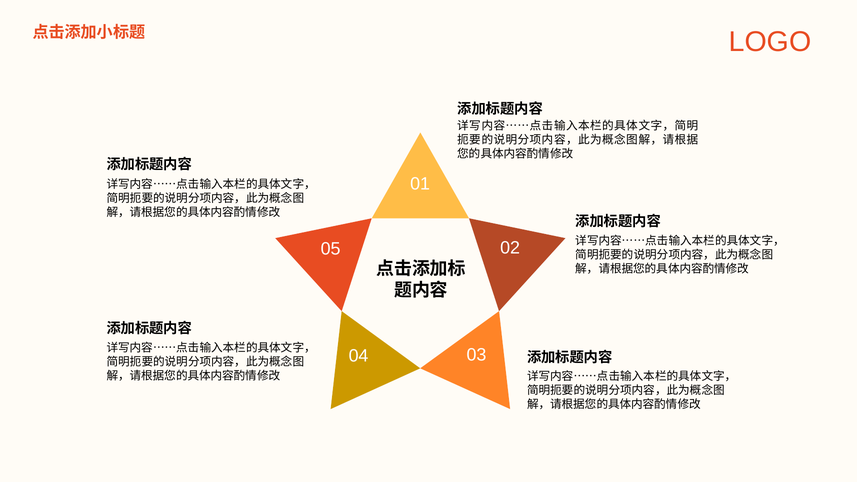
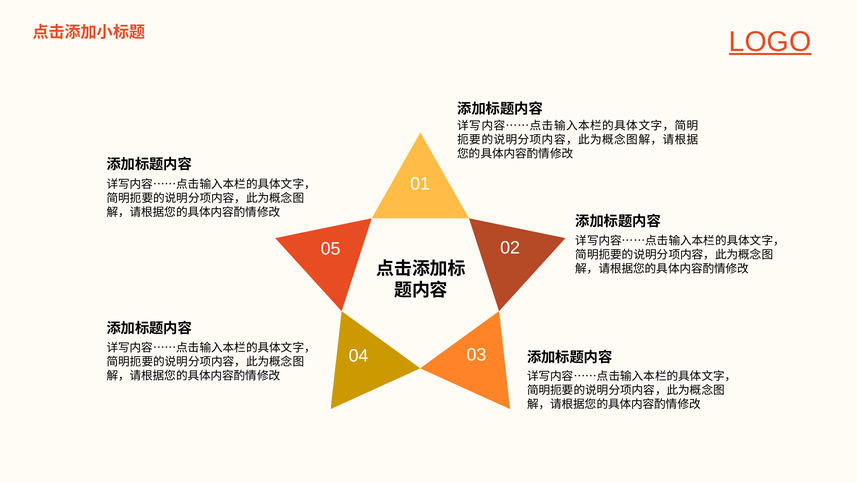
LOGO underline: none -> present (770, 42)
